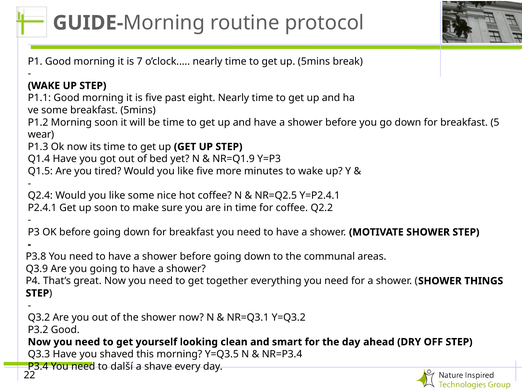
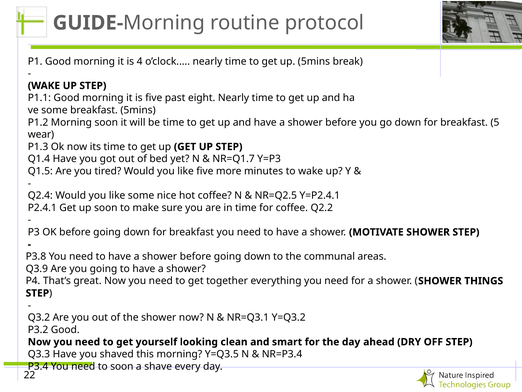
7: 7 -> 4 (140, 61)
NR=Q1.9: NR=Q1.9 -> NR=Q1.7 (234, 159)
to další: další -> soon (122, 366)
